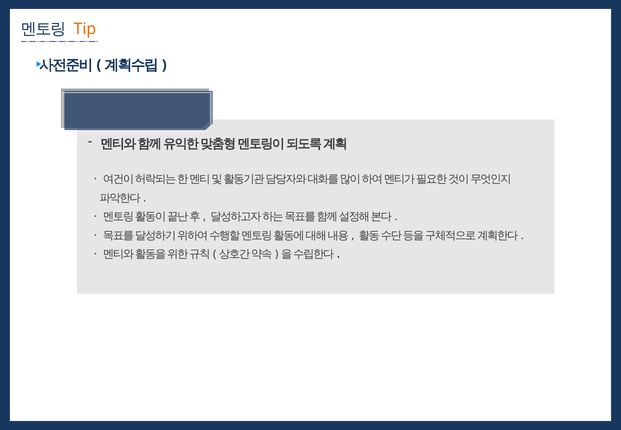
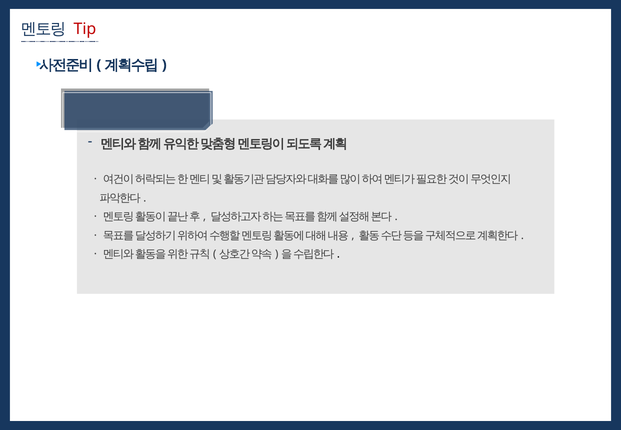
Tip colour: orange -> red (85, 29)
